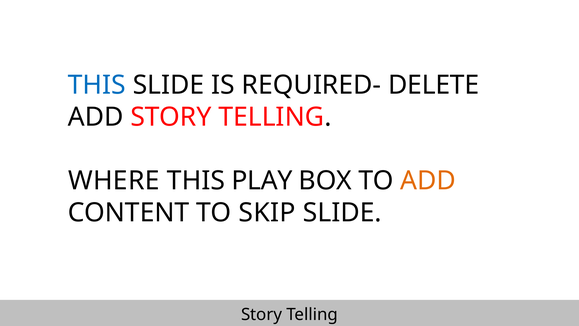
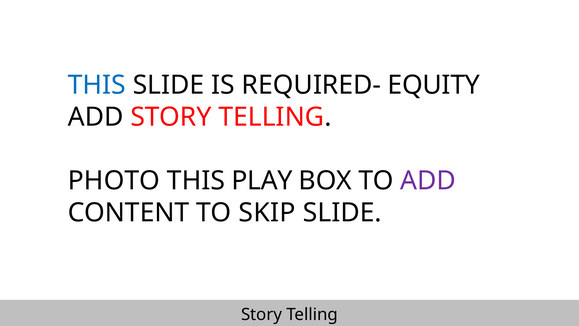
DELETE: DELETE -> EQUITY (434, 85)
WHERE: WHERE -> PHOTO (114, 181)
ADD colour: orange -> purple (428, 181)
